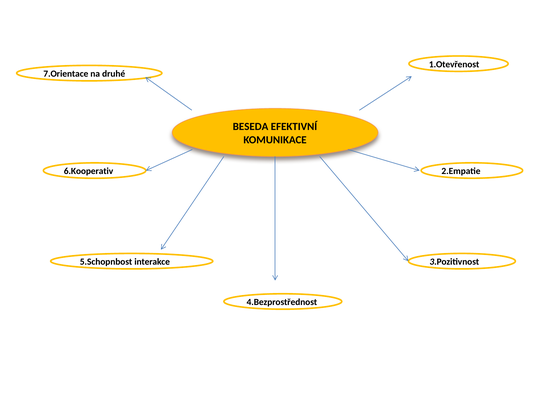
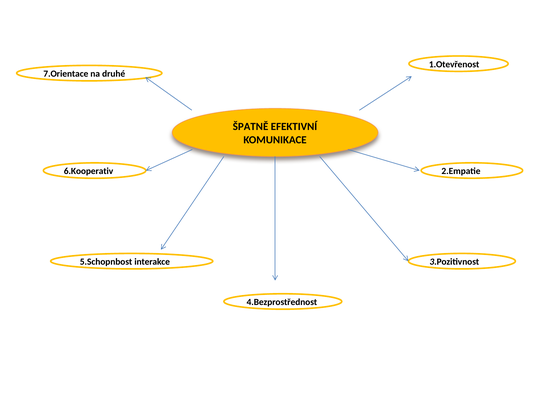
BESEDA: BESEDA -> ŠPATNĚ (251, 127)
